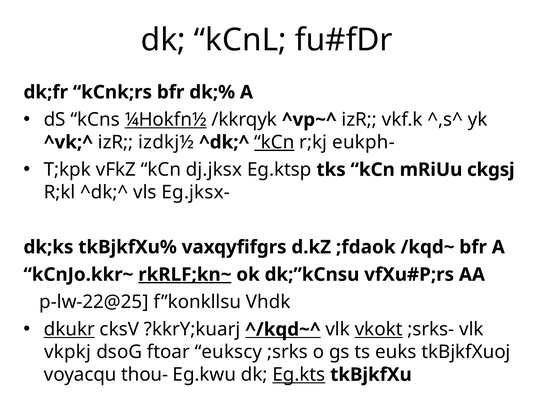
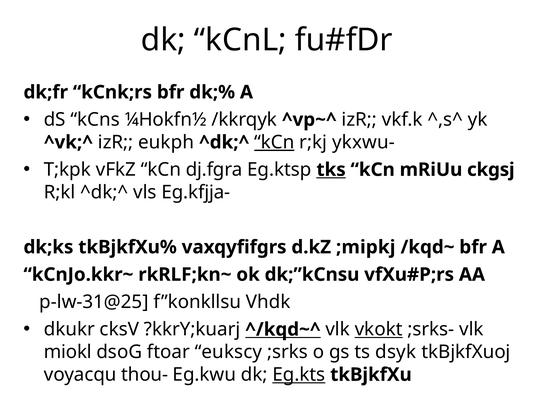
¼Hokfn½ underline: present -> none (166, 119)
izdkj½: izdkj½ -> eukph (166, 142)
eukph-: eukph- -> ykxwu- (364, 142)
dj.jksx: dj.jksx -> dj.fgra (214, 169)
tks underline: none -> present (331, 169)
Eg.jksx-: Eg.jksx- -> Eg.kfjja- (196, 192)
;fdaok: ;fdaok -> ;mipkj (366, 247)
rkRLF;kn~ underline: present -> none (185, 274)
p-lw-22@25: p-lw-22@25 -> p-lw-31@25 (94, 302)
dkukr underline: present -> none (69, 329)
vkpkj: vkpkj -> miokl (68, 352)
euks: euks -> dsyk (396, 352)
